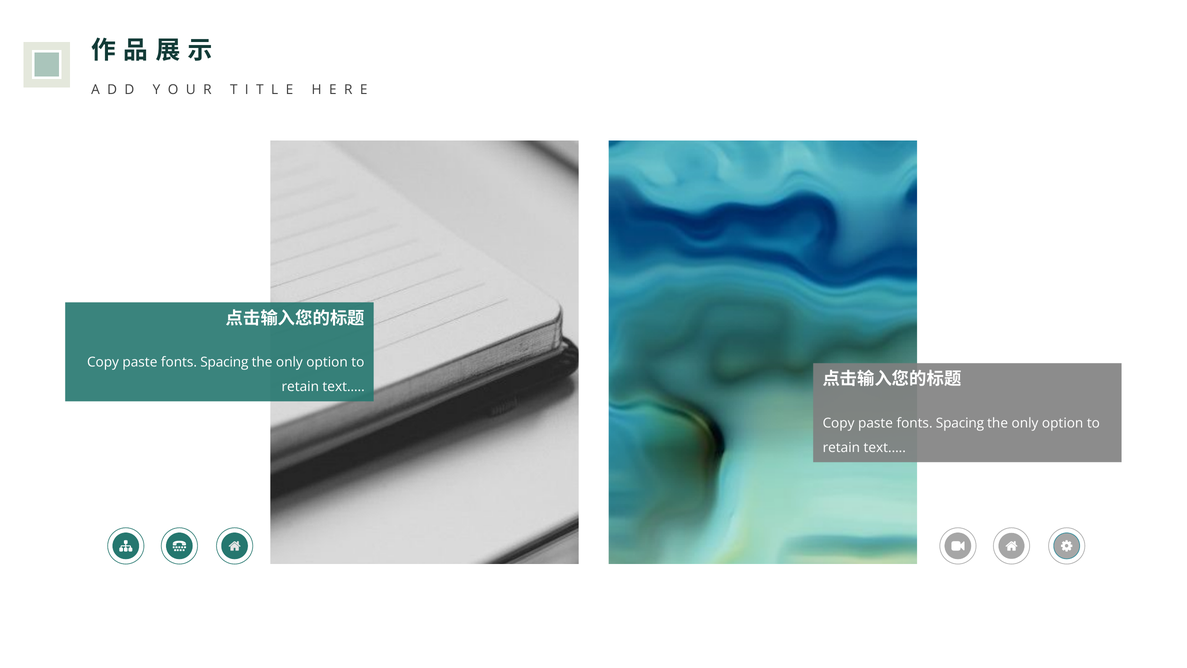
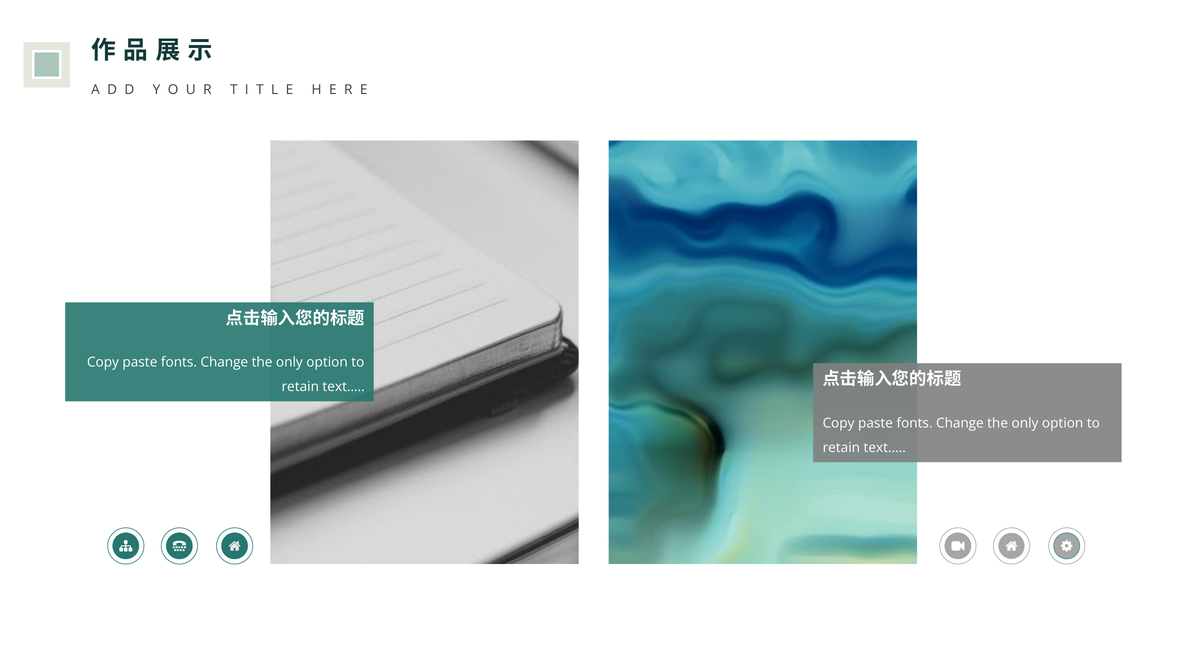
Spacing: Spacing -> Change (224, 362)
Spacing: Spacing -> Change (960, 423)
